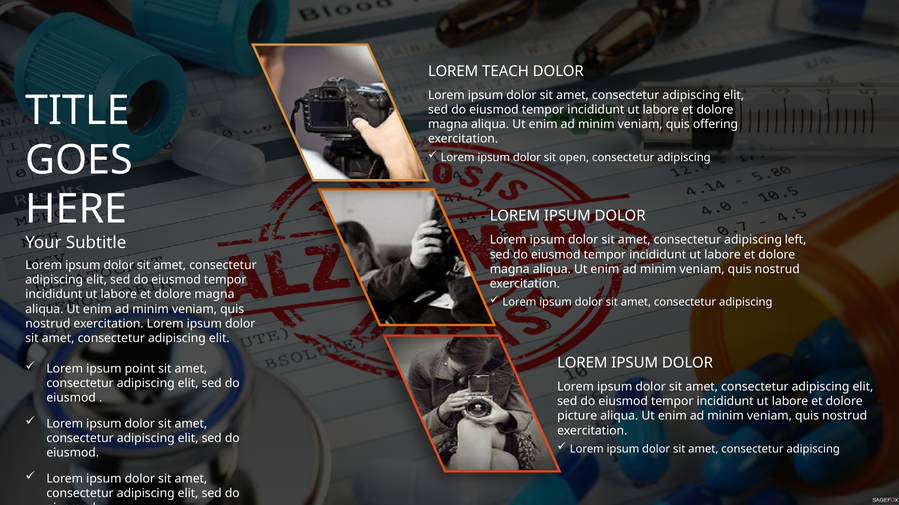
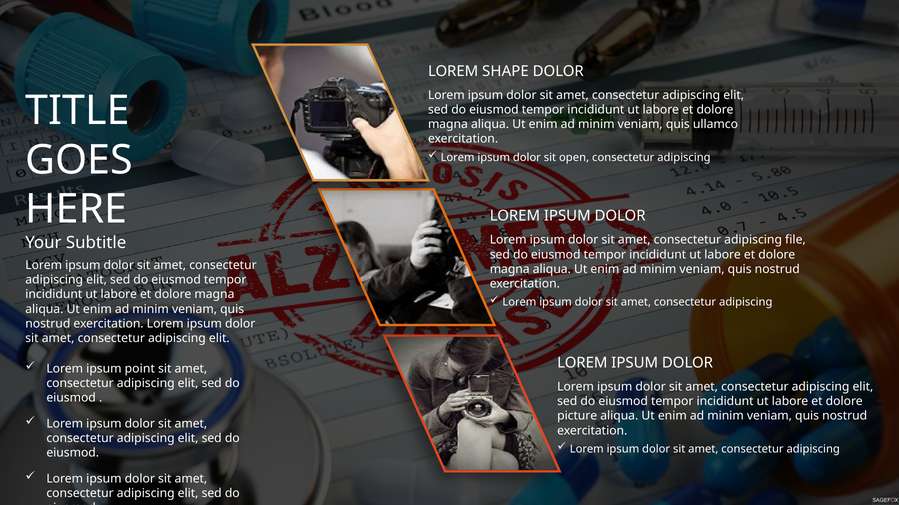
TEACH: TEACH -> SHAPE (505, 71)
offering: offering -> ullamco (715, 125)
left: left -> file (795, 240)
